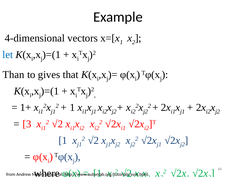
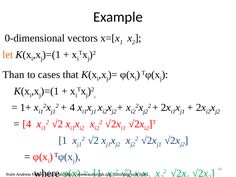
4-dimensional: 4-dimensional -> 0-dimensional (35, 38)
let colour: blue -> orange (8, 55)
gives: gives -> cases (49, 75)
1: 1 -> 4 (72, 108)
3: 3 -> 4 (27, 124)
